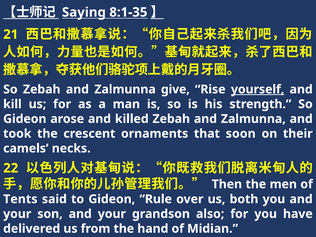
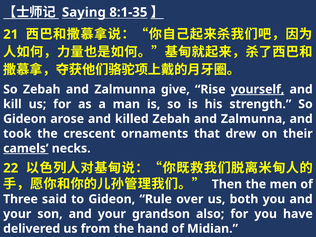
soon: soon -> drew (241, 134)
camels underline: none -> present (26, 148)
Tents: Tents -> Three (20, 199)
